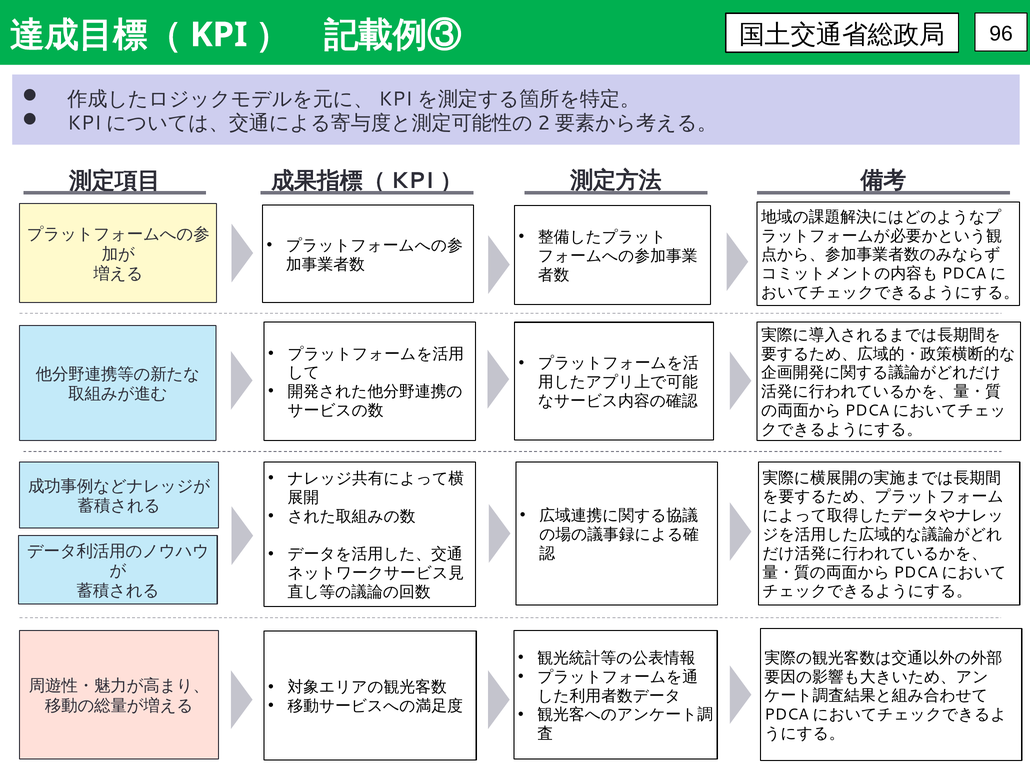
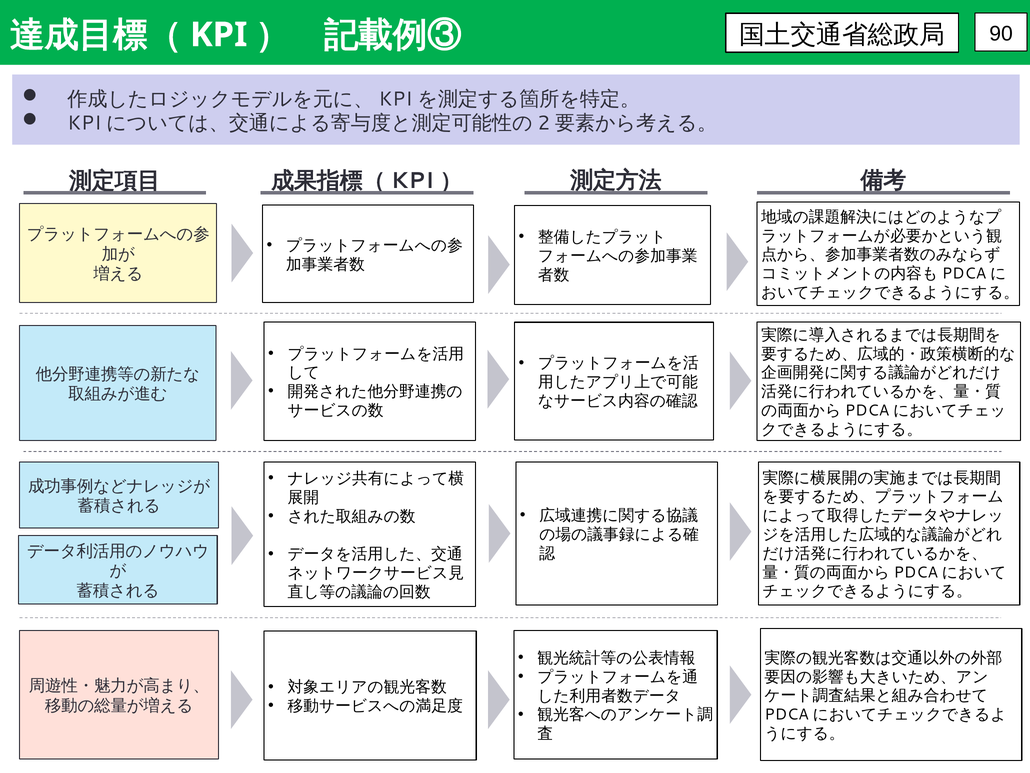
96: 96 -> 90 (1001, 34)
